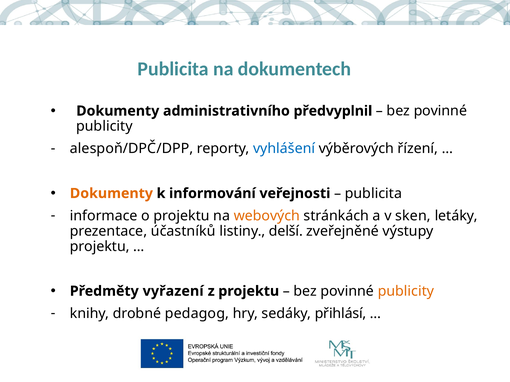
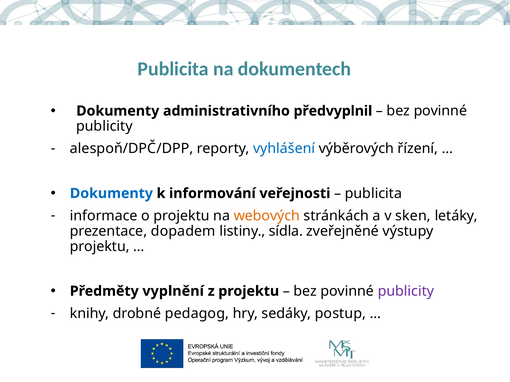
Dokumenty colour: orange -> blue (111, 194)
účastníků: účastníků -> dopadem (183, 231)
delší: delší -> sídla (286, 231)
vyřazení: vyřazení -> vyplnění (173, 291)
publicity colour: orange -> purple (406, 291)
přihlásí: přihlásí -> postup (340, 314)
